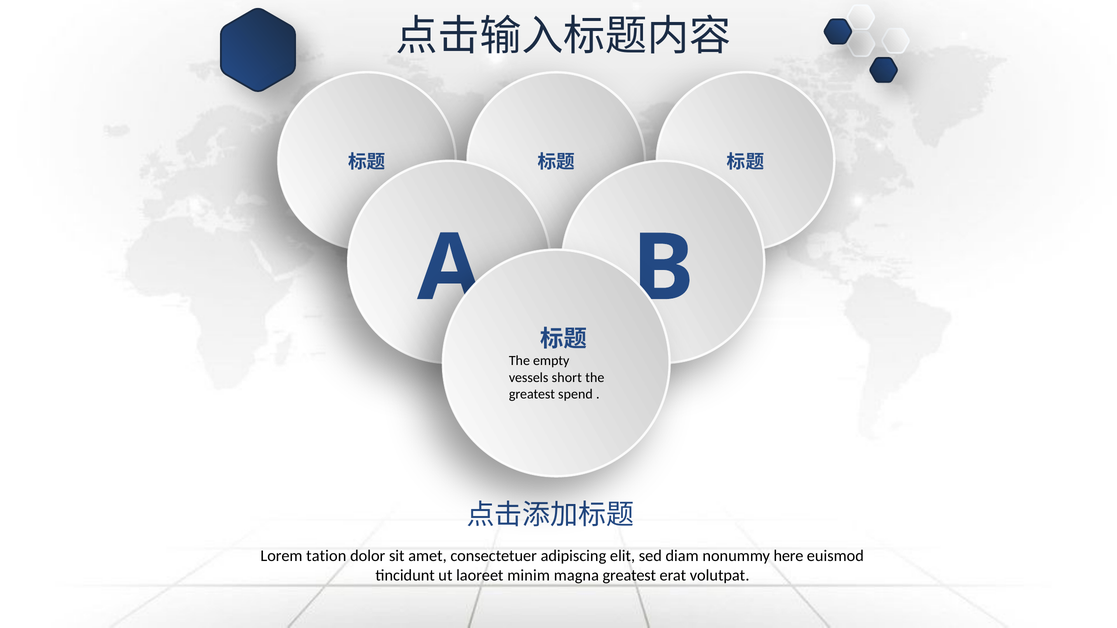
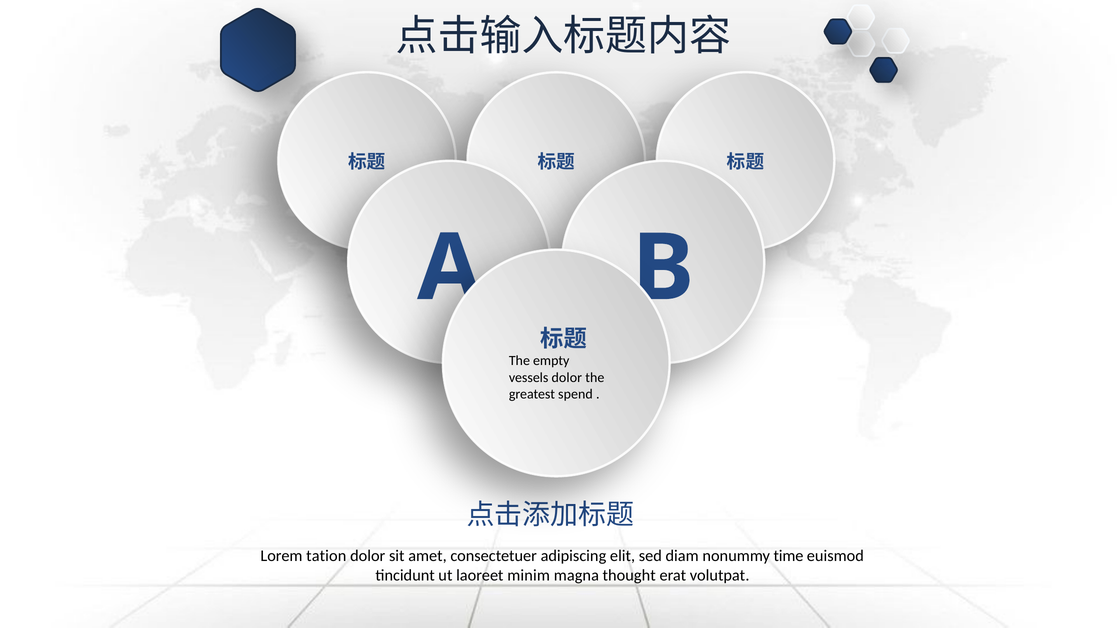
vessels short: short -> dolor (567, 378)
here: here -> time (788, 556)
magna greatest: greatest -> thought (629, 575)
